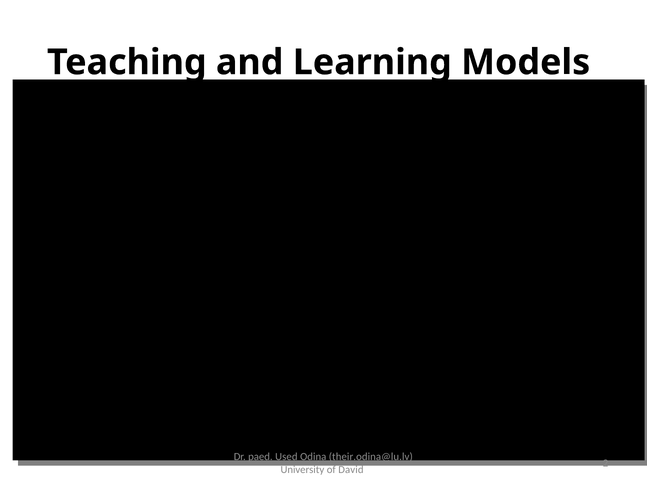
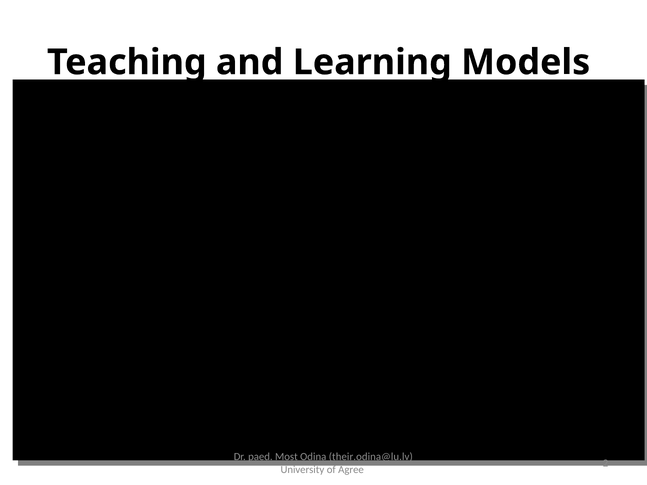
Used: Used -> Most (286, 457)
David: David -> Agree (351, 470)
